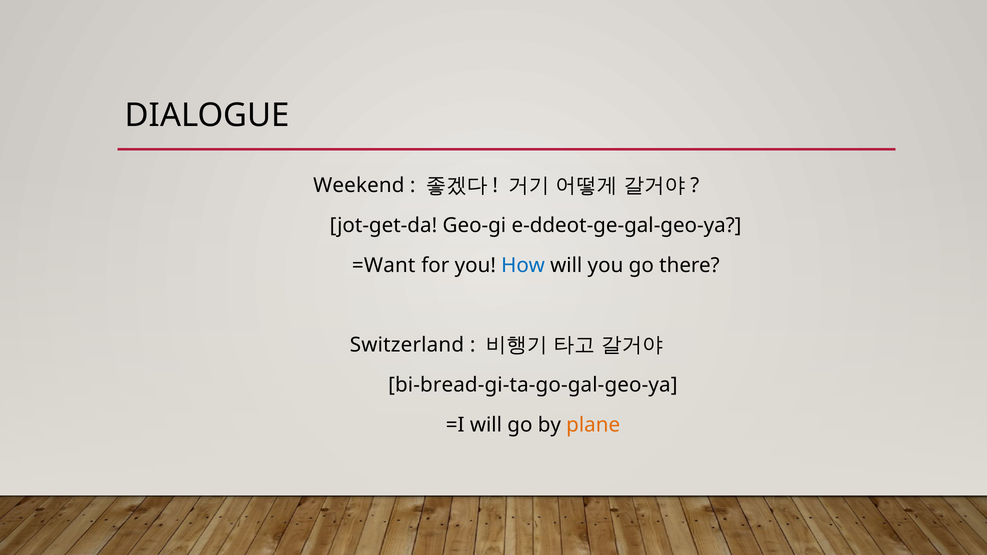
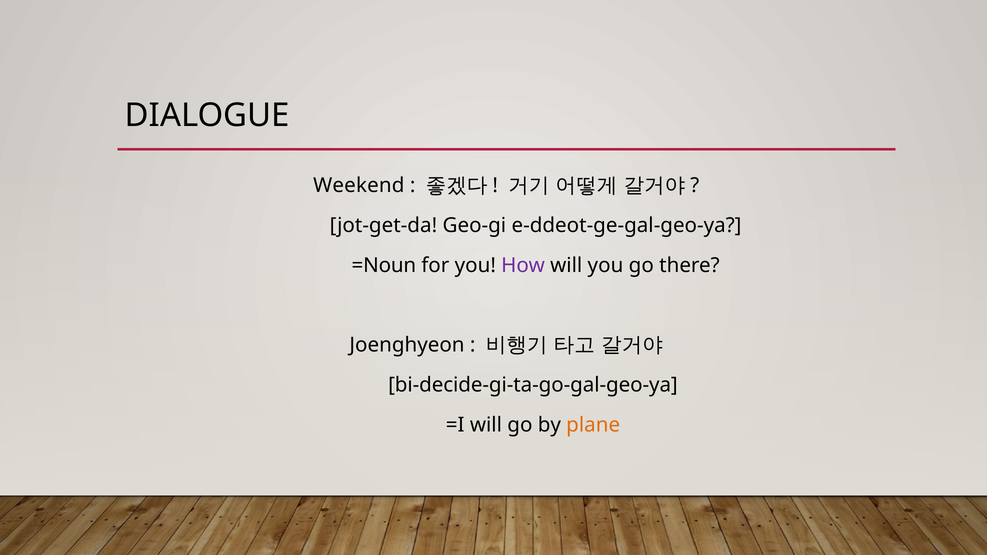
=Want: =Want -> =Noun (384, 265)
How colour: blue -> purple (523, 265)
Switzerland: Switzerland -> Joenghyeon (407, 345)
bi-bread-gi-ta-go-gal-geo-ya: bi-bread-gi-ta-go-gal-geo-ya -> bi-decide-gi-ta-go-gal-geo-ya (533, 385)
